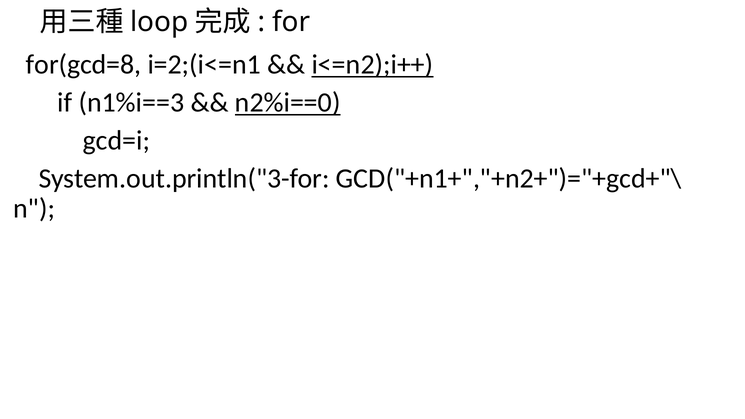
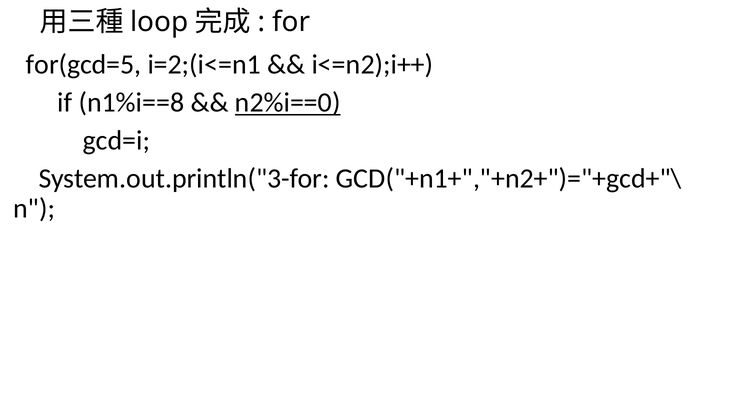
for(gcd=8: for(gcd=8 -> for(gcd=5 (84, 65)
i<=n2);i++ underline: present -> none (372, 65)
n1%i==3: n1%i==3 -> n1%i==8 (131, 103)
